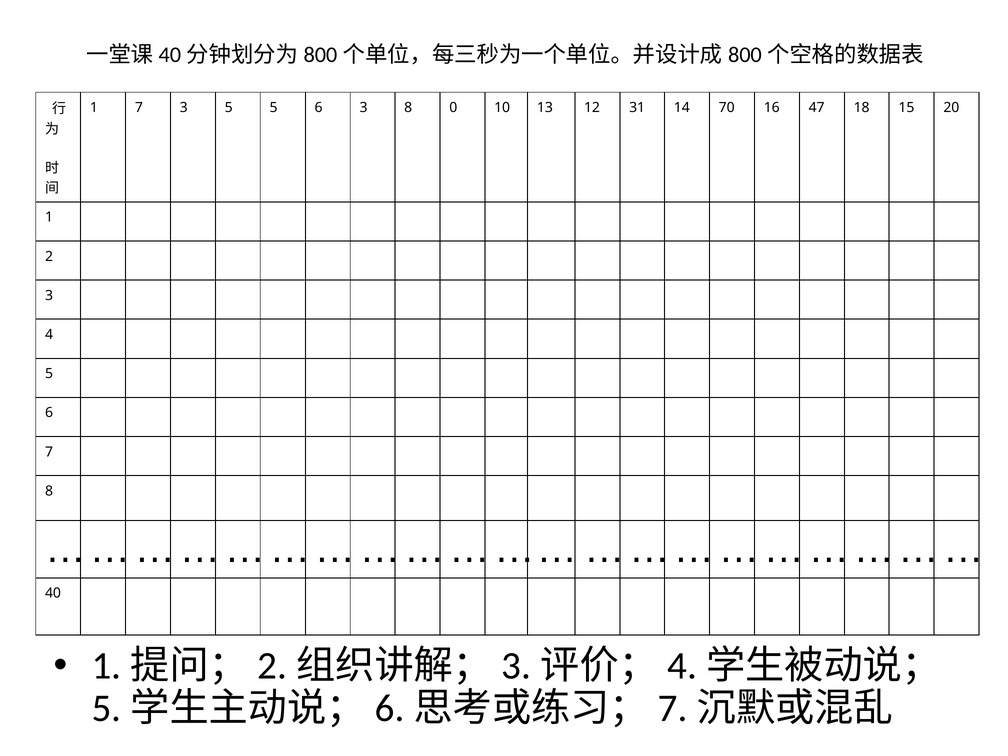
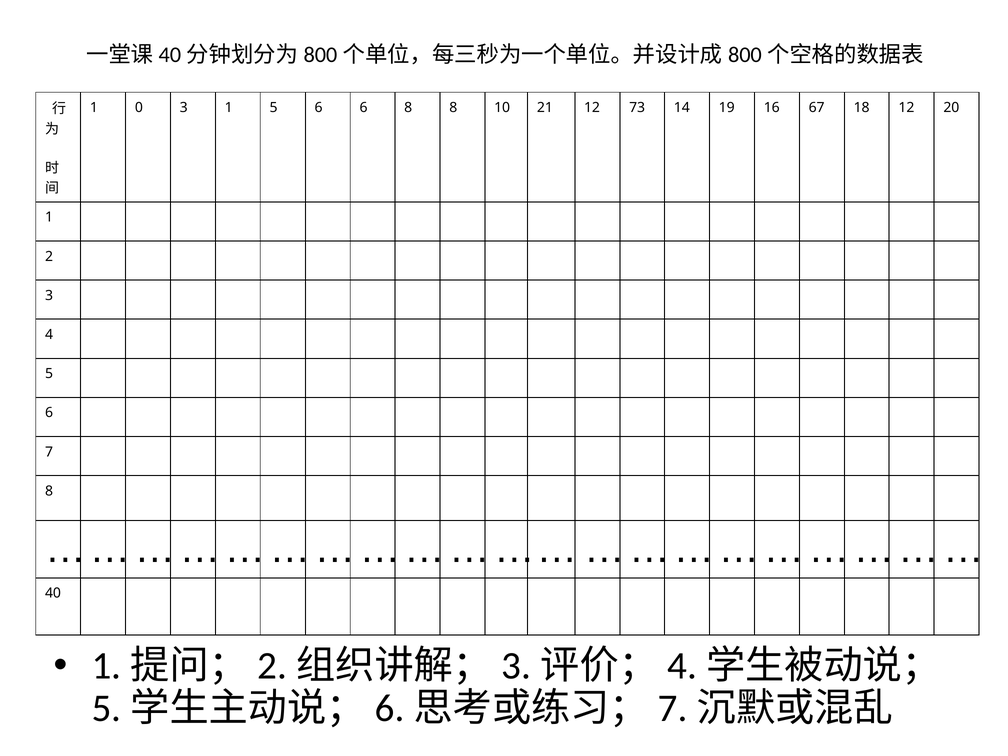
1 7: 7 -> 0 (139, 108)
3 5: 5 -> 1 (229, 108)
6 3: 3 -> 6 (364, 108)
8 0: 0 -> 8 (453, 108)
13: 13 -> 21 (545, 108)
31: 31 -> 73 (637, 108)
70: 70 -> 19 (727, 108)
47: 47 -> 67 (817, 108)
18 15: 15 -> 12 (906, 108)
